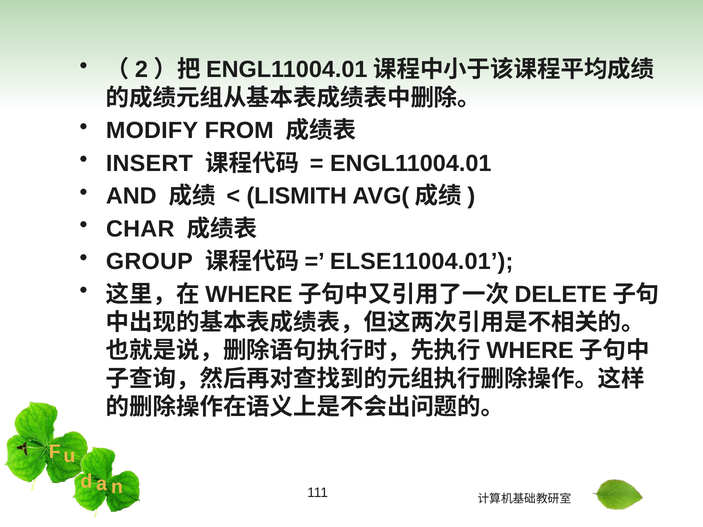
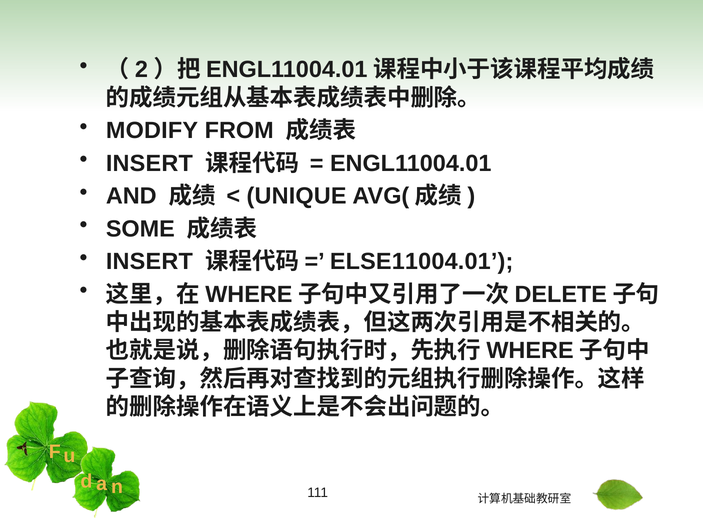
LISMITH: LISMITH -> UNIQUE (297, 196)
CHAR: CHAR -> SOME (140, 229)
GROUP: GROUP -> INSERT (149, 262)
